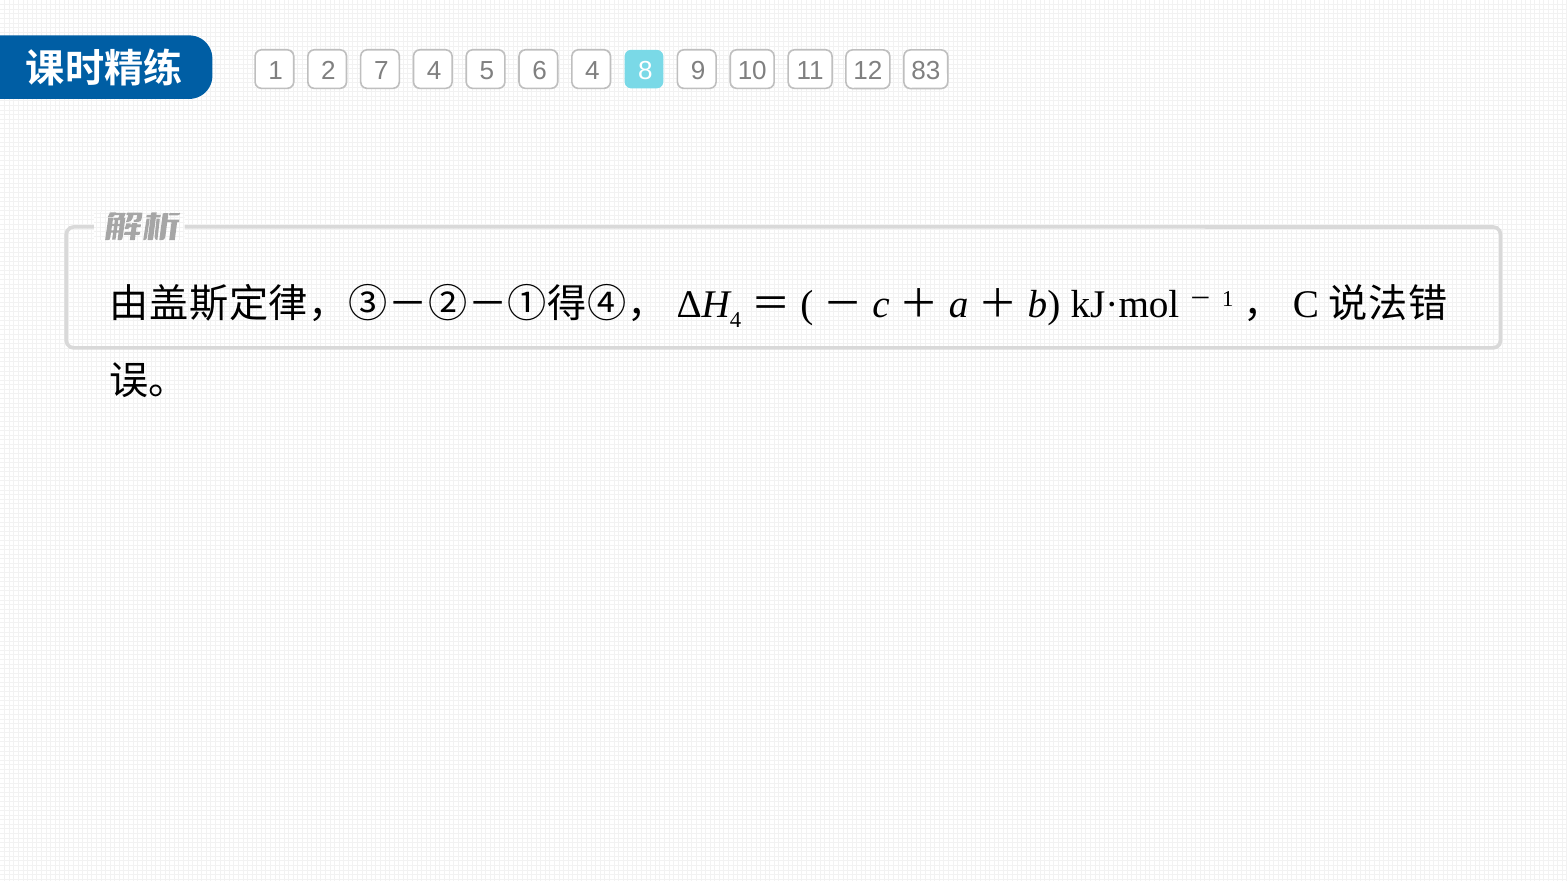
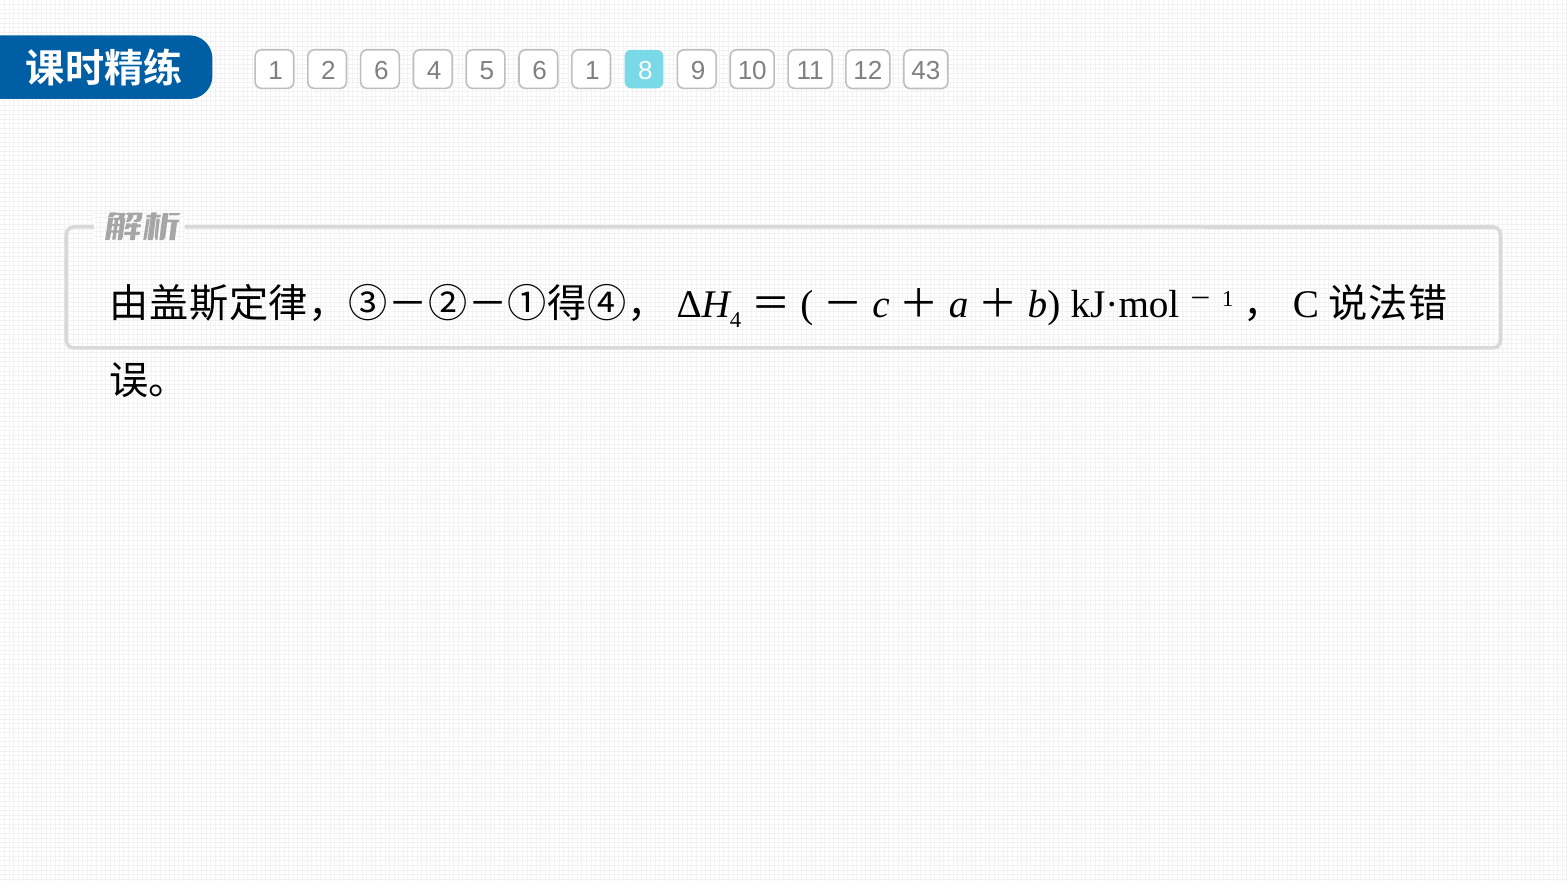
2 7: 7 -> 6 (381, 71)
6 4: 4 -> 1 (592, 71)
83: 83 -> 43 (926, 71)
